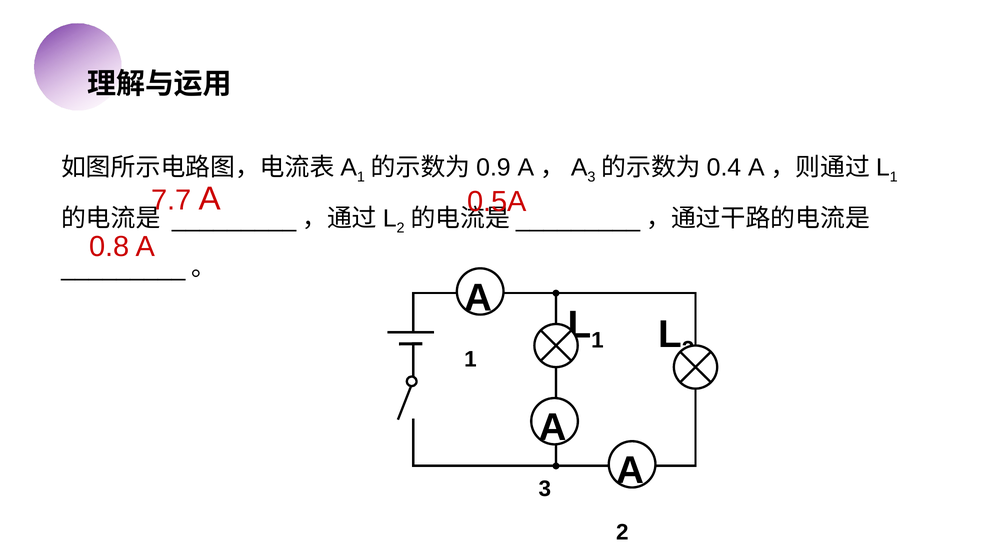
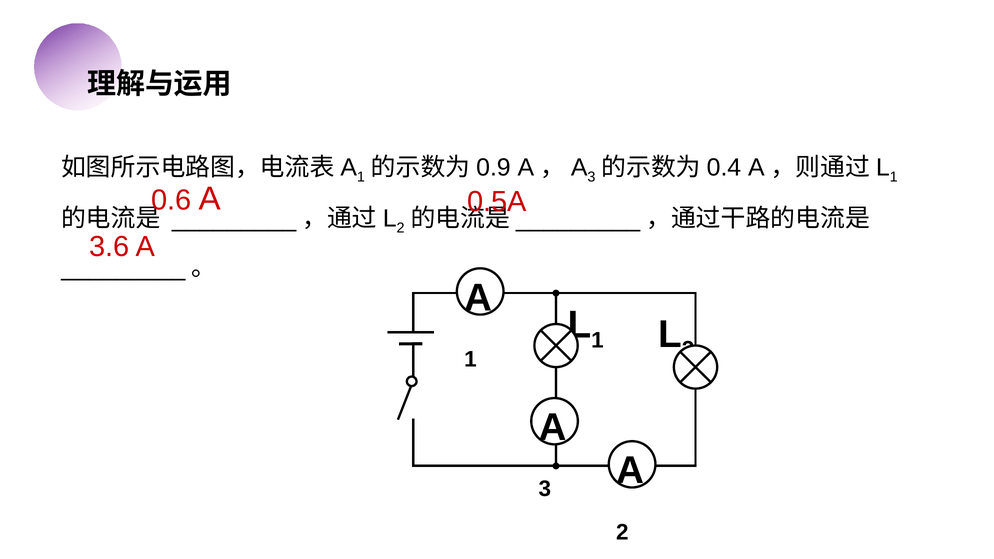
7.7: 7.7 -> 0.6 (171, 200)
0.8: 0.8 -> 3.6 (110, 247)
